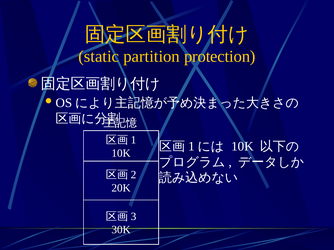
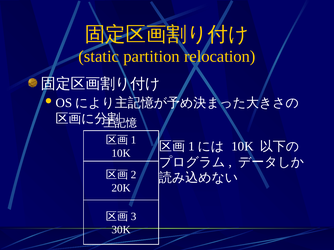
protection: protection -> relocation (220, 57)
